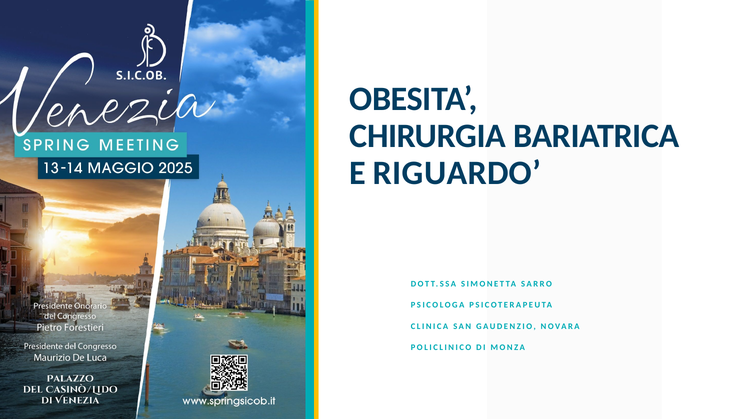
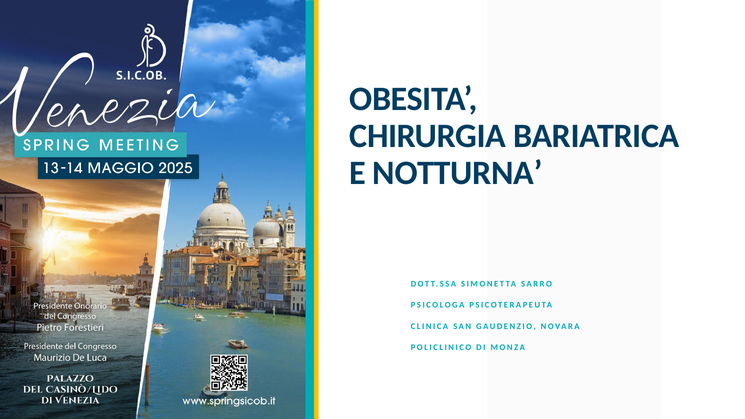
RIGUARDO: RIGUARDO -> NOTTURNA (457, 173)
